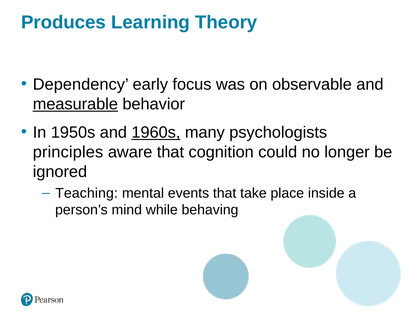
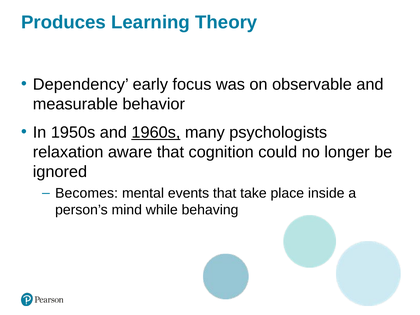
measurable underline: present -> none (75, 104)
principles: principles -> relaxation (68, 152)
Teaching: Teaching -> Becomes (87, 193)
